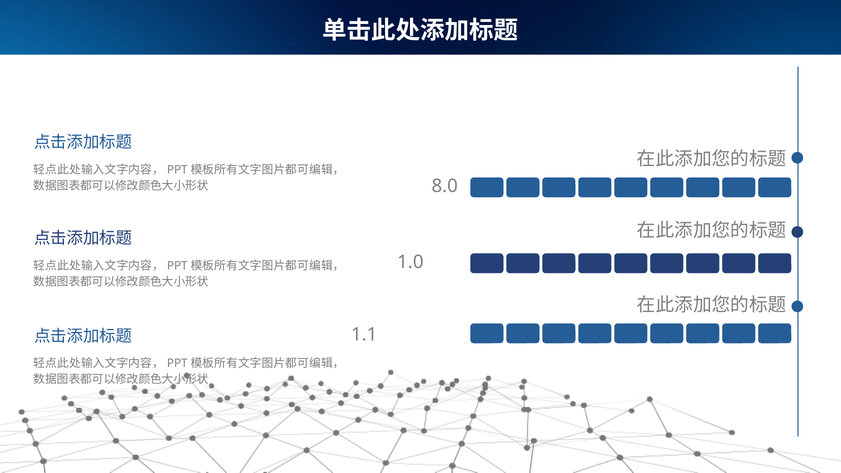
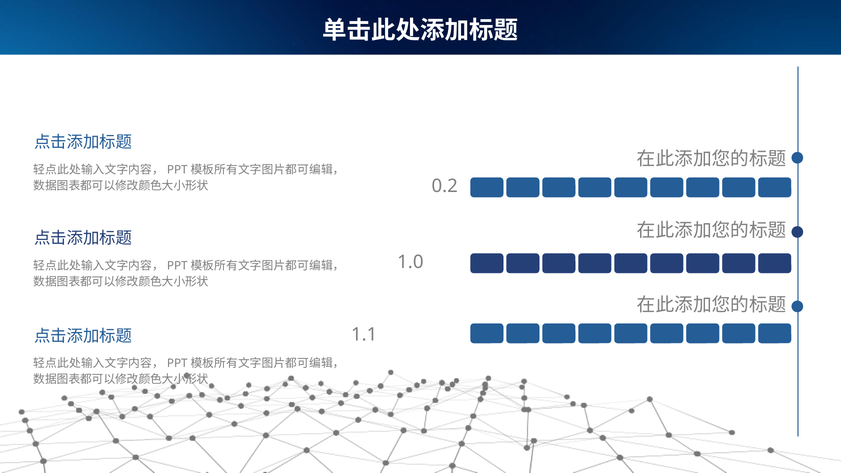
8.0: 8.0 -> 0.2 (445, 186)
